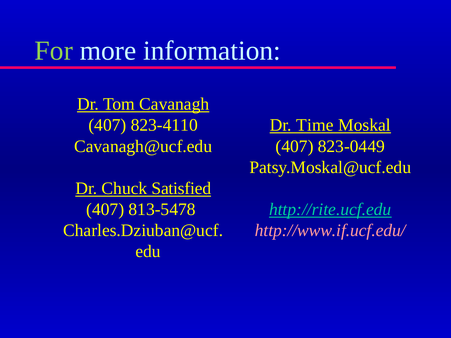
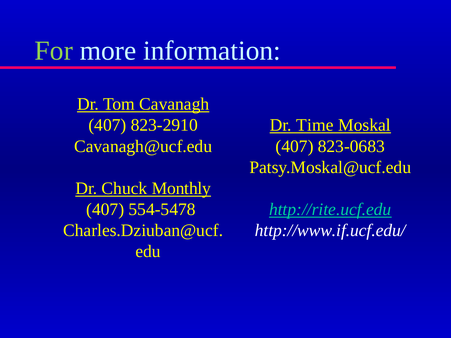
823-4110: 823-4110 -> 823-2910 (164, 125)
823-0449: 823-0449 -> 823-0683 (351, 146)
Satisfied: Satisfied -> Monthly (181, 188)
813-5478: 813-5478 -> 554-5478 (162, 210)
http://www.if.ucf.edu/ colour: pink -> white (330, 231)
